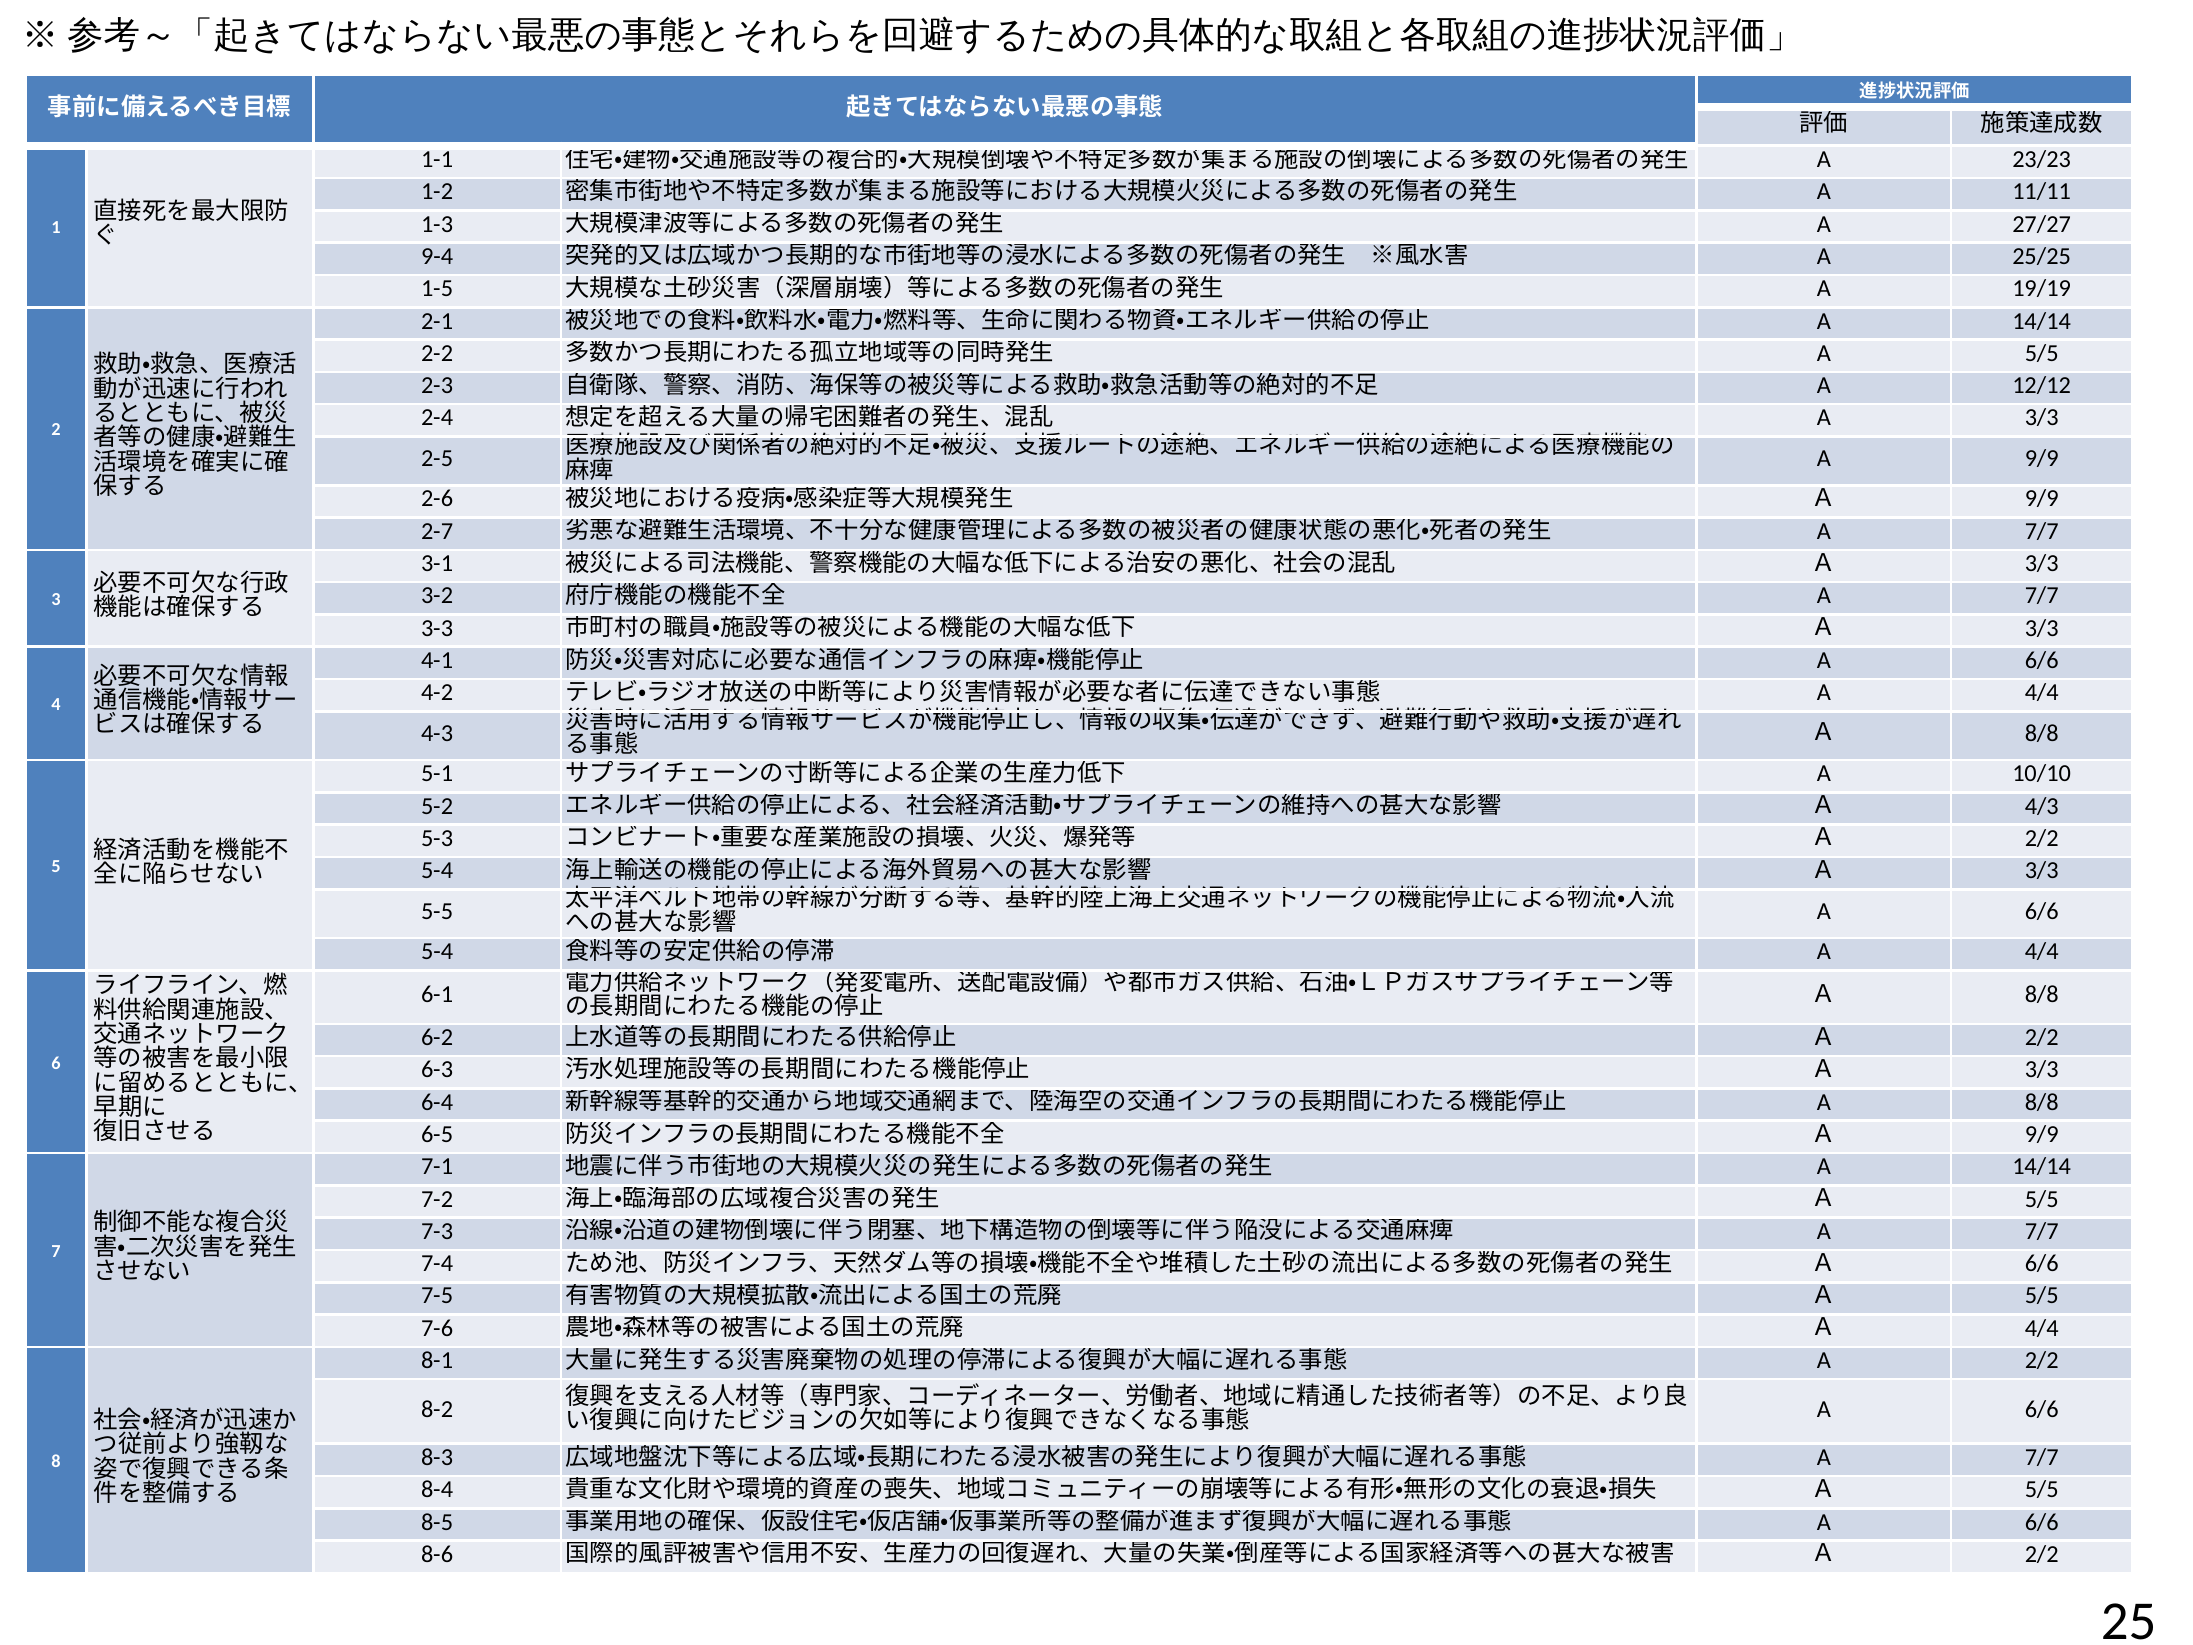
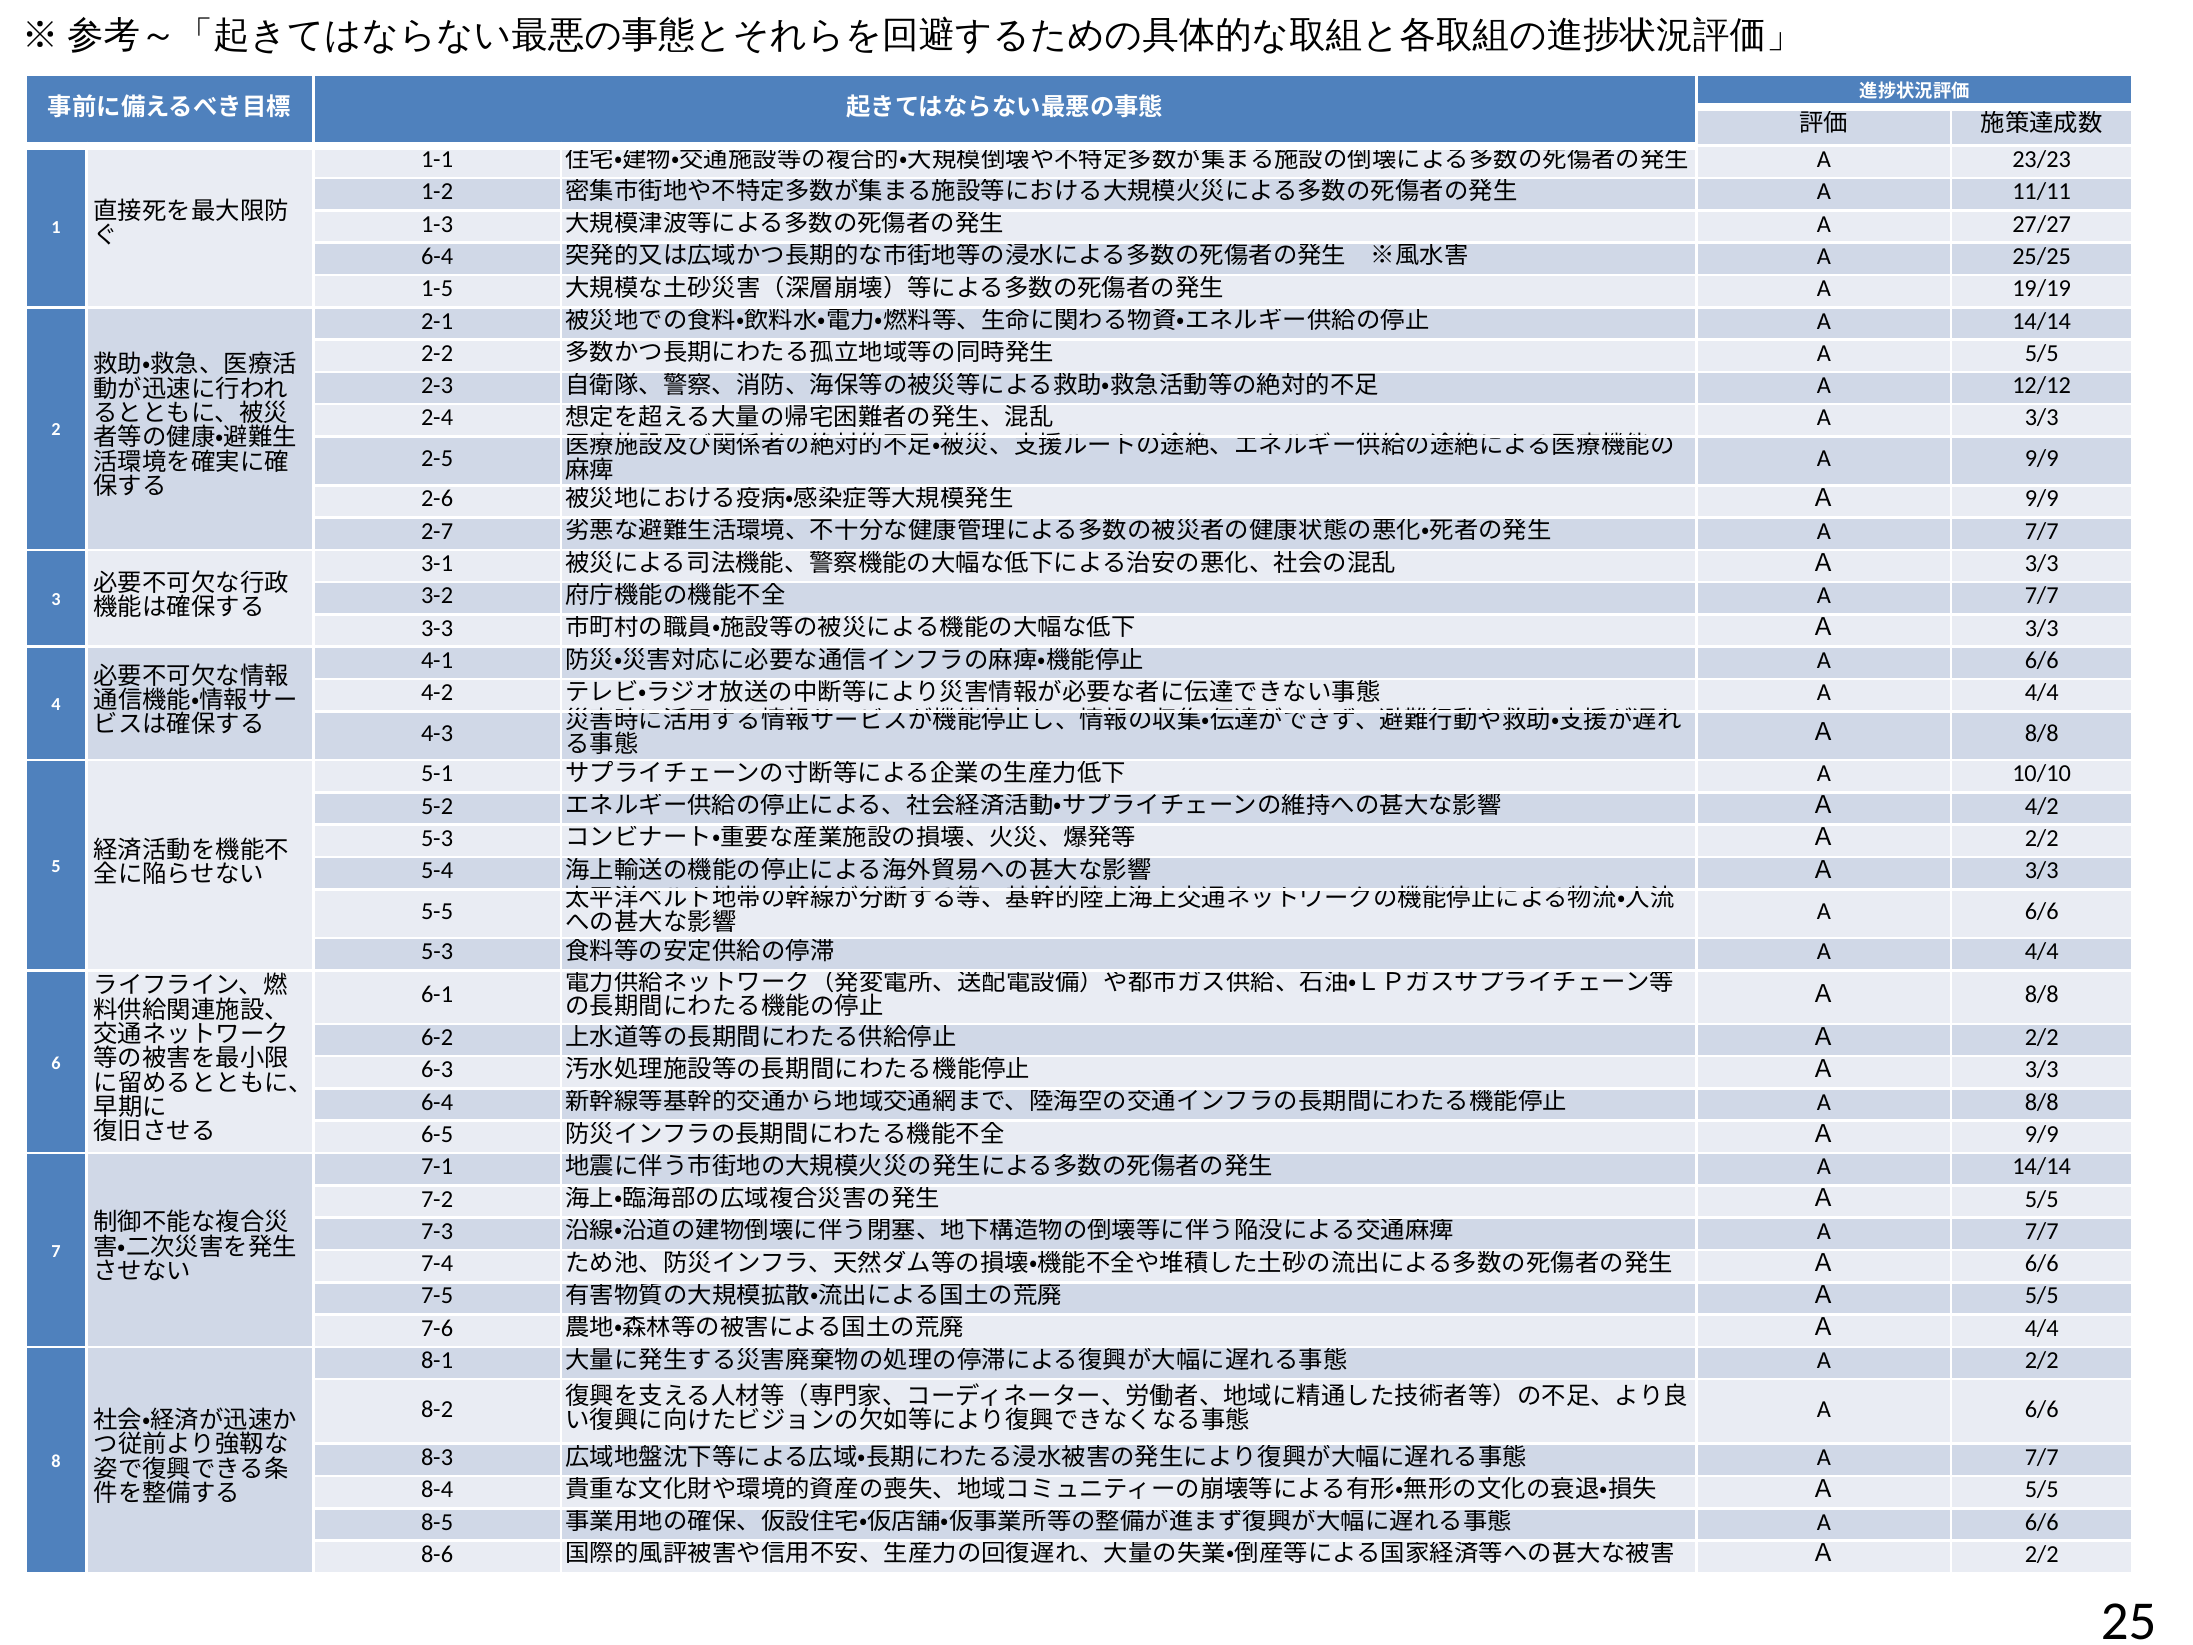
9-4: 9-4 -> 6-4 (437, 256)
4/3: 4/3 -> 4/2 (2042, 806)
5-4: 5-4 -> 5-3 (437, 952)
